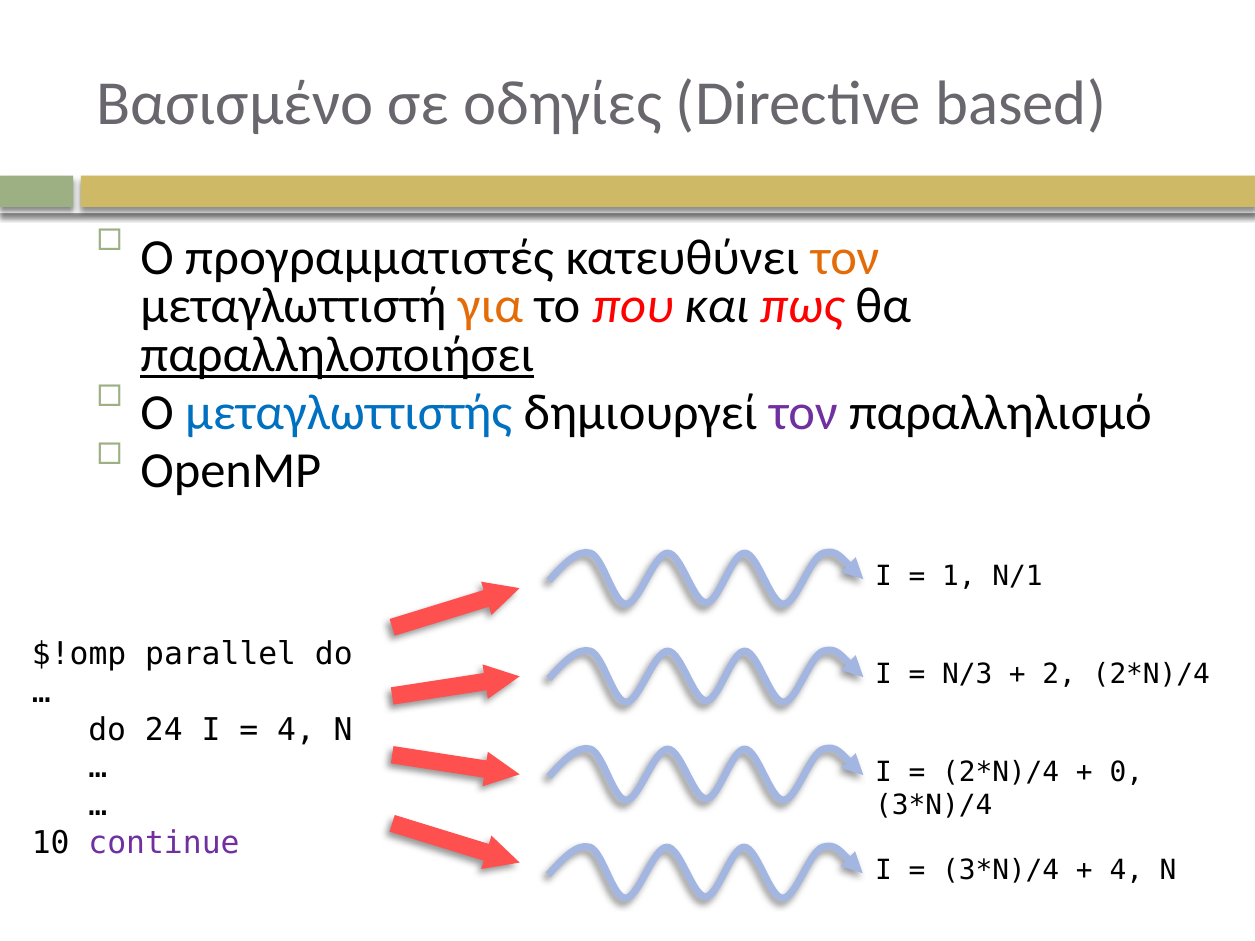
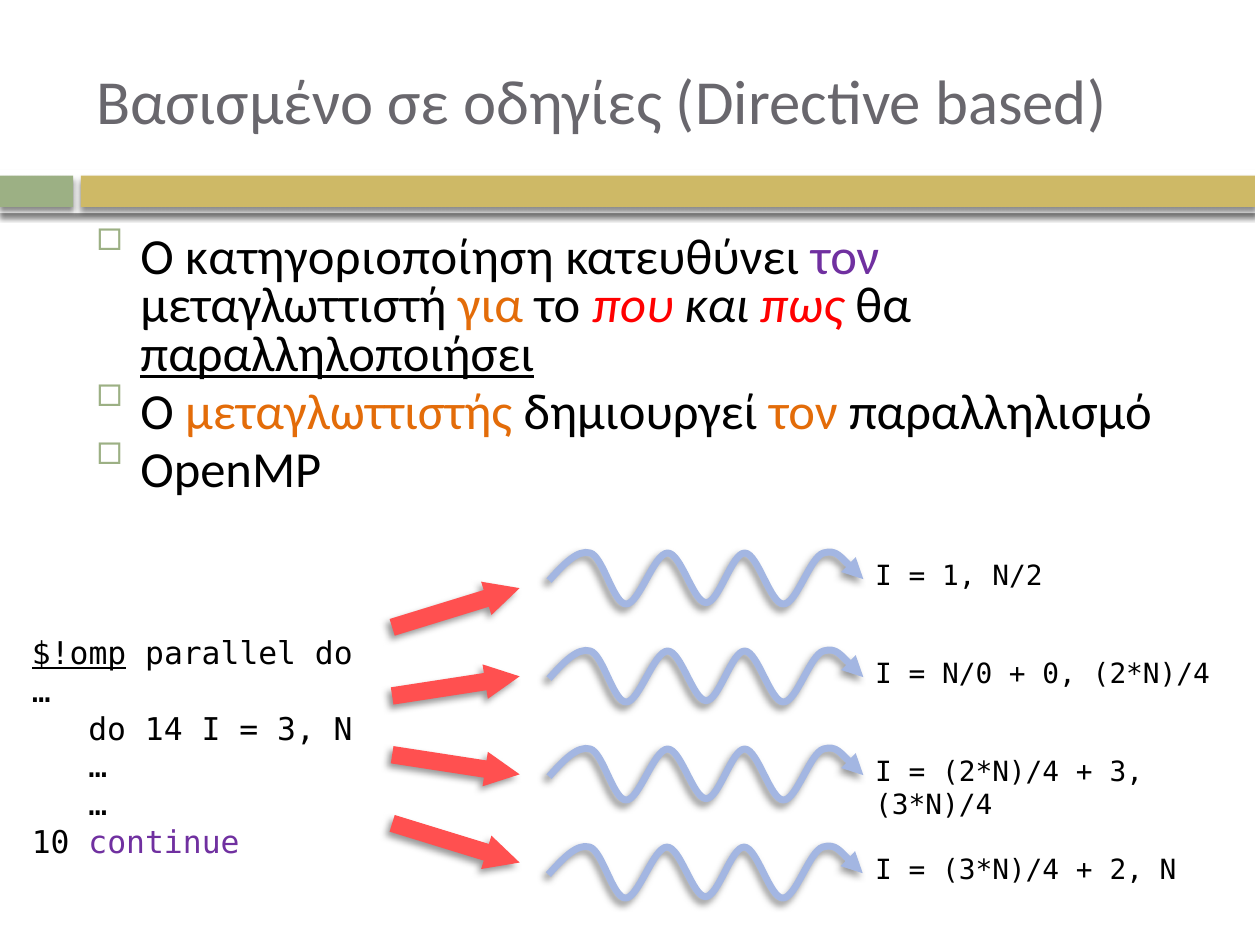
προγραμματιστές: προγραμματιστές -> κατηγοριοποίηση (369, 258)
τον colour: orange -> purple (845, 258)
μεταγλωττιστής colour: blue -> orange (349, 413)
τον colour: purple -> orange (803, 413)
N/1: N/1 -> N/2 (1017, 576)
$!omp underline: none -> present (79, 655)
N/3: N/3 -> N/0 (967, 675)
2: 2 -> 0 (1059, 675)
24: 24 -> 14 (164, 730)
4: 4 -> 3 (296, 730)
0: 0 -> 3 (1126, 773)
4: 4 -> 2 (1126, 871)
